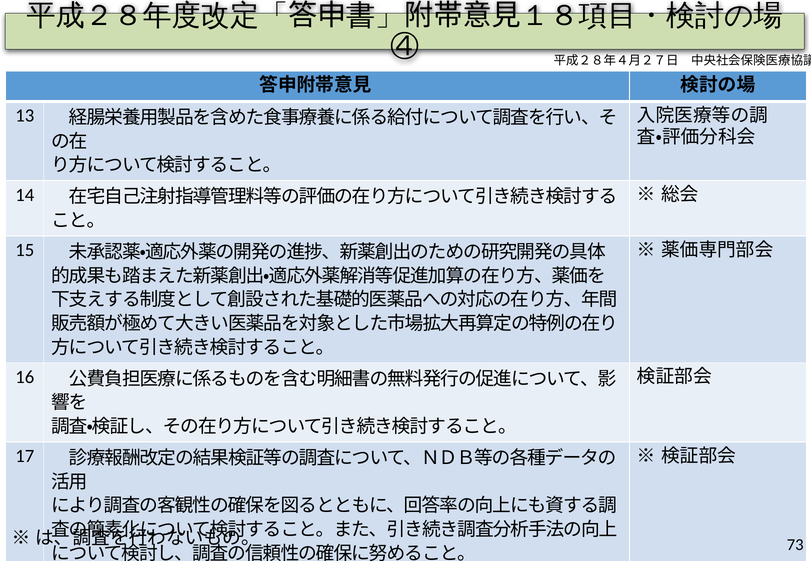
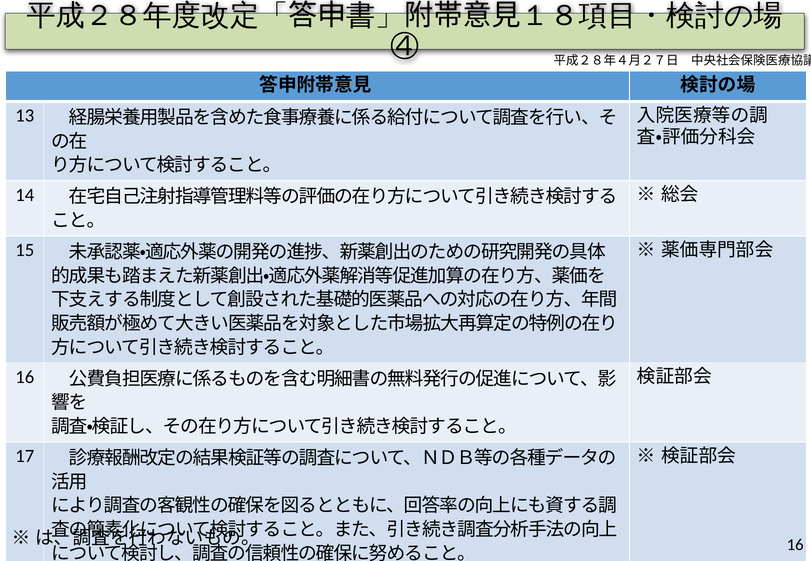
73: 73 -> 16 (795, 545)
